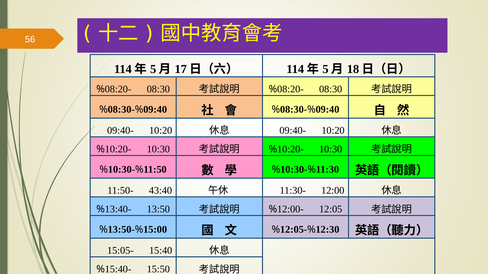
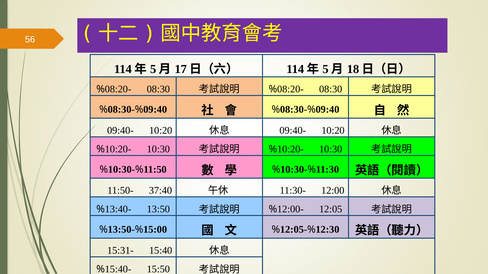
43:40: 43:40 -> 37:40 (160, 191)
15:05-: 15:05- -> 15:31- (120, 251)
